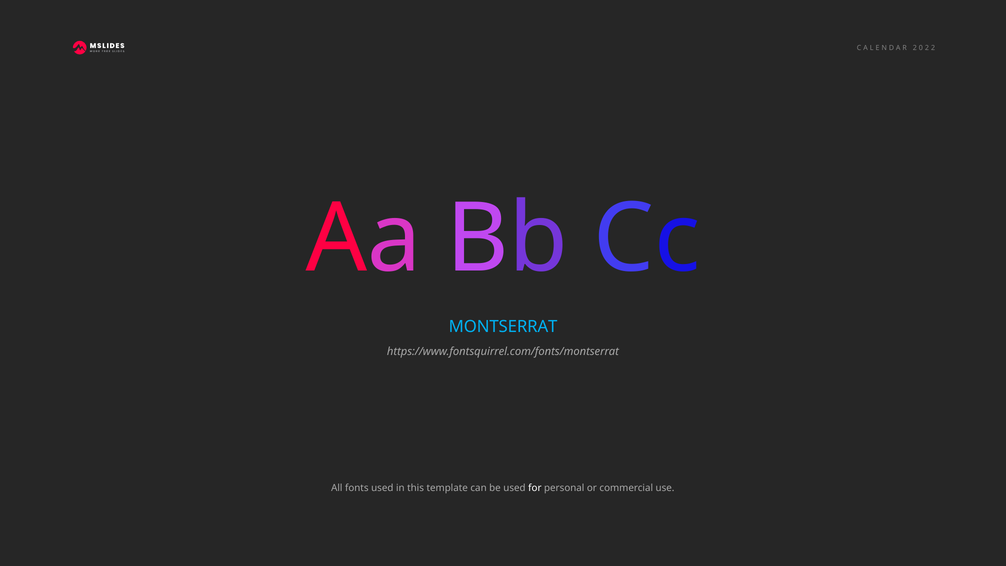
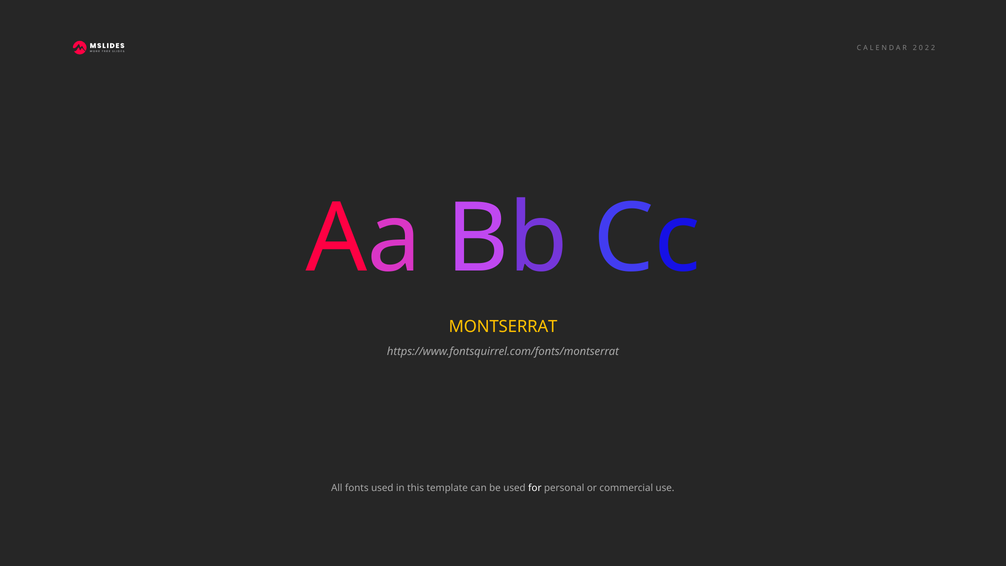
MONTSERRAT colour: light blue -> yellow (503, 327)
